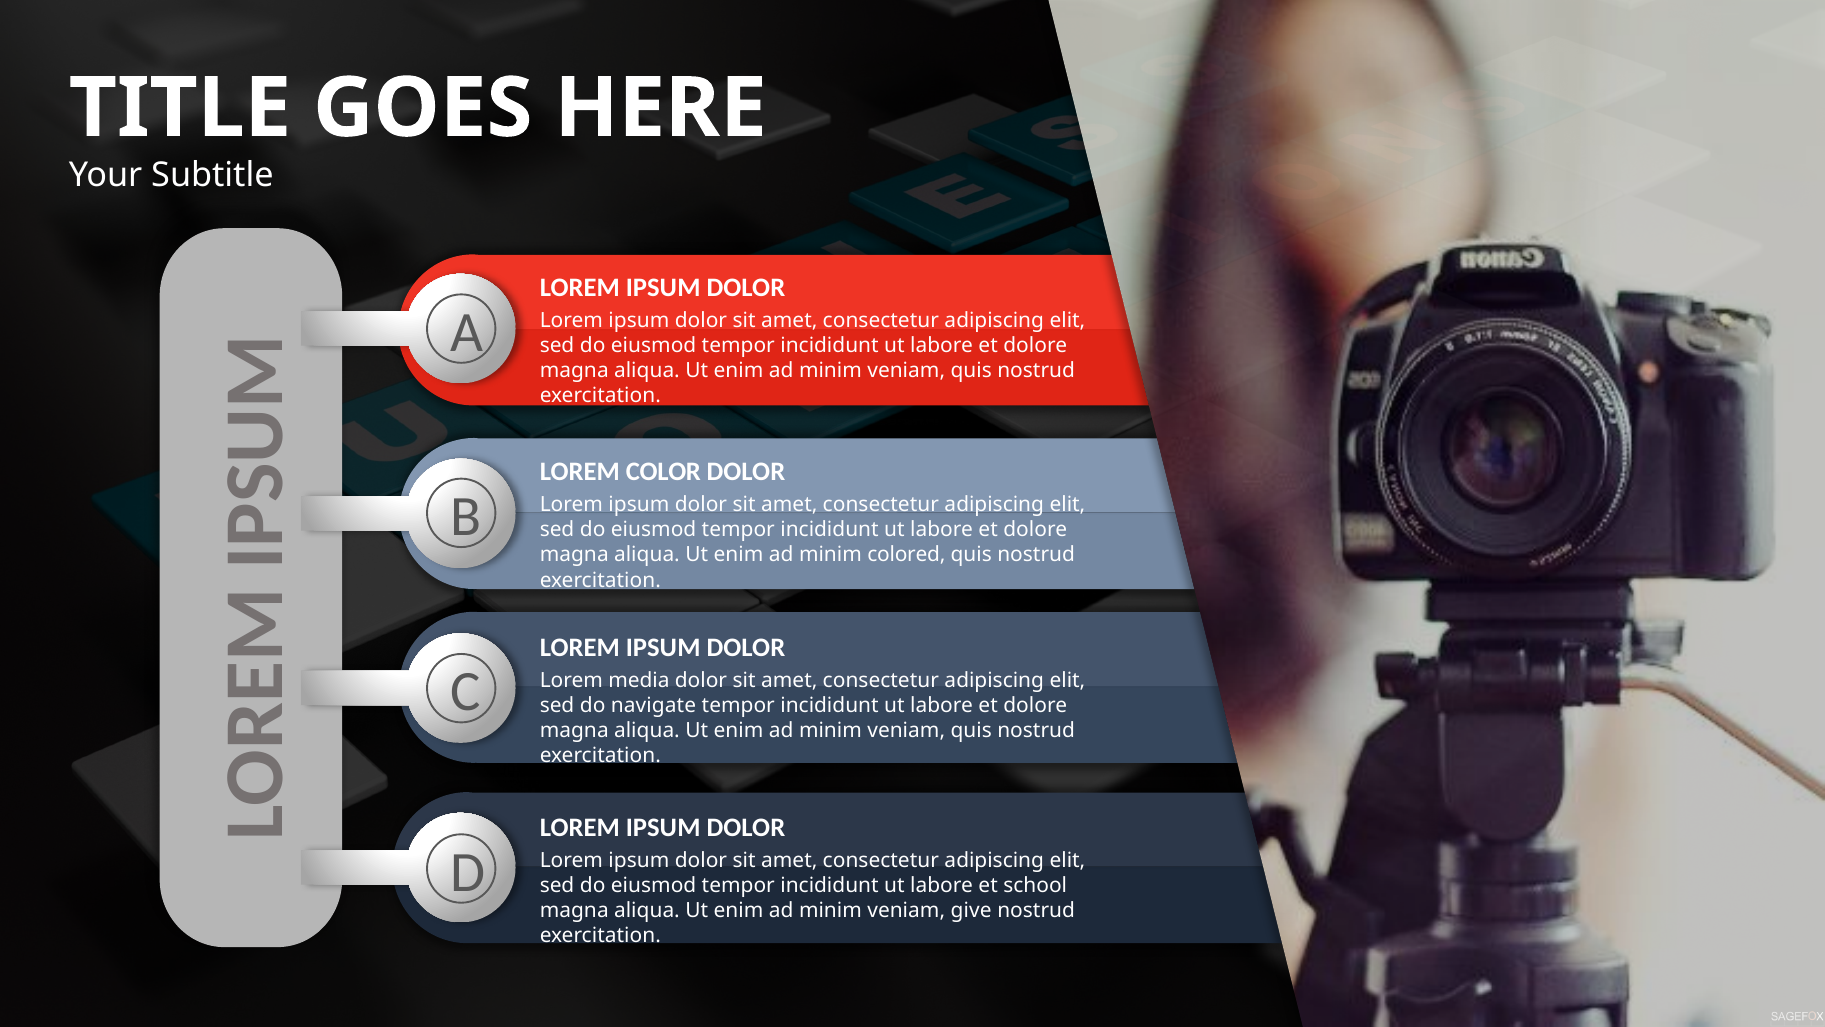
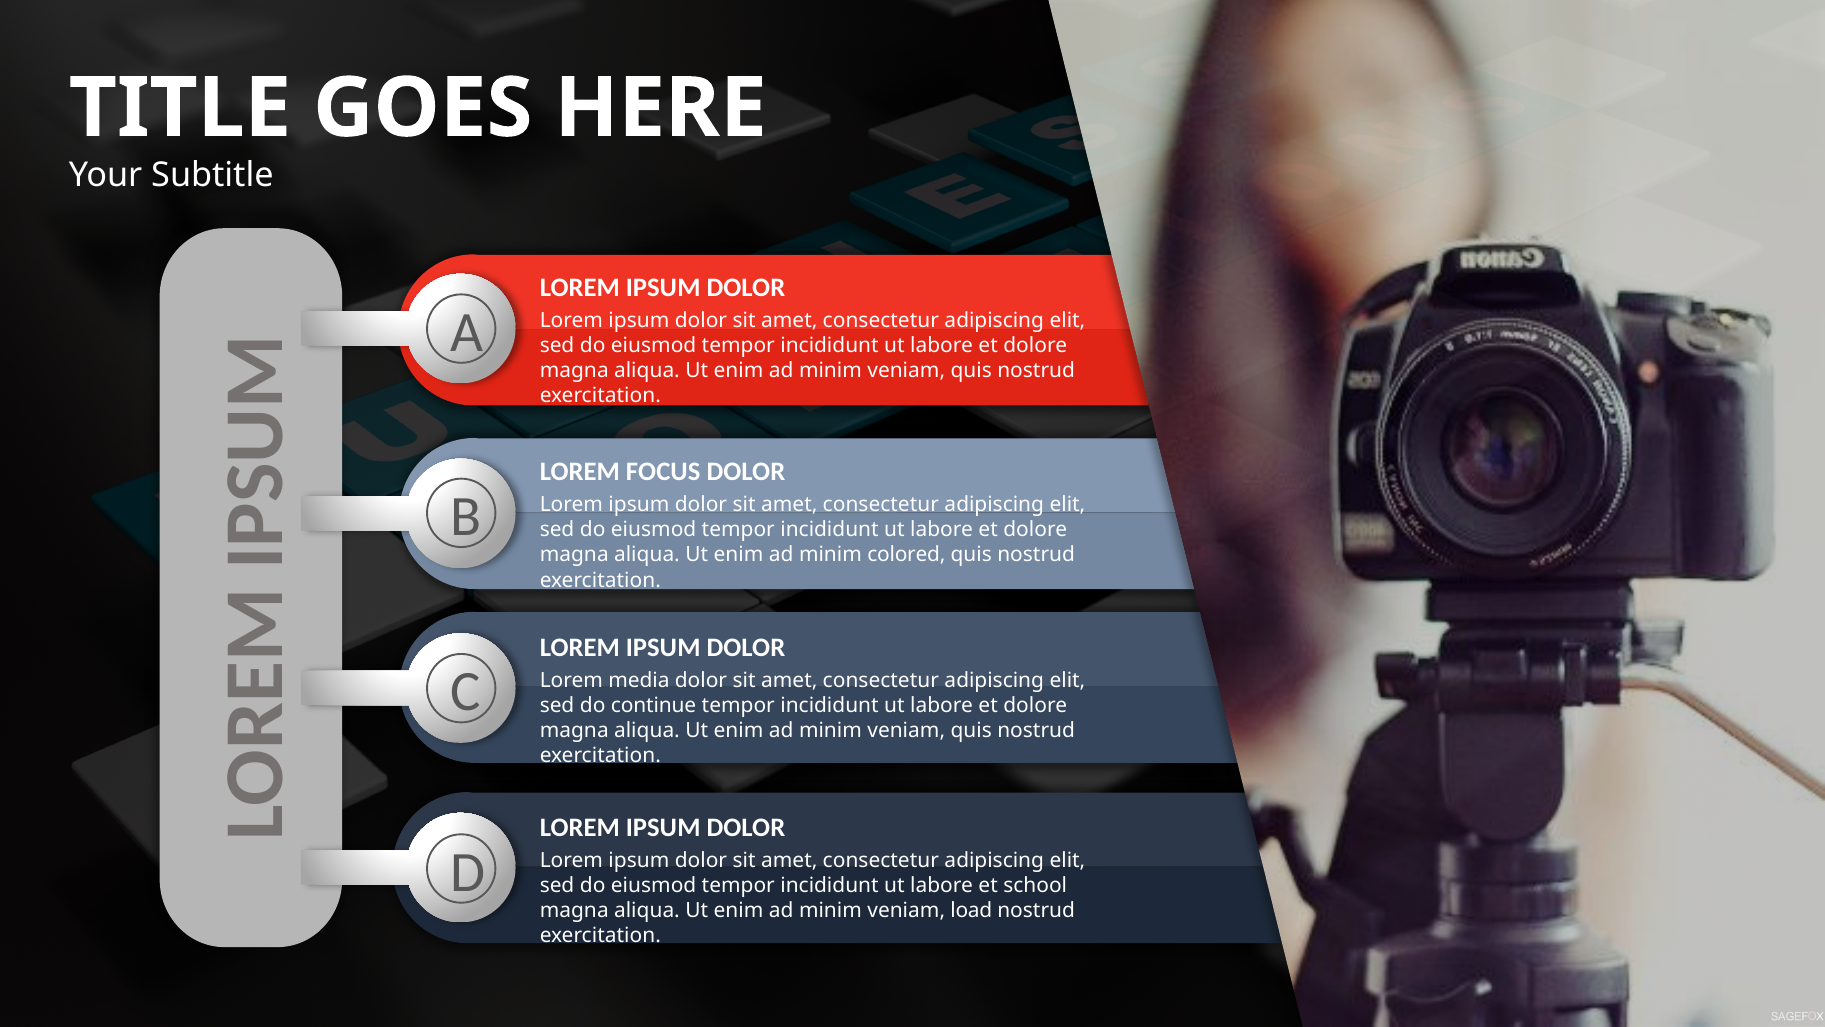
COLOR: COLOR -> FOCUS (663, 472)
navigate: navigate -> continue (654, 705)
give: give -> load (971, 910)
